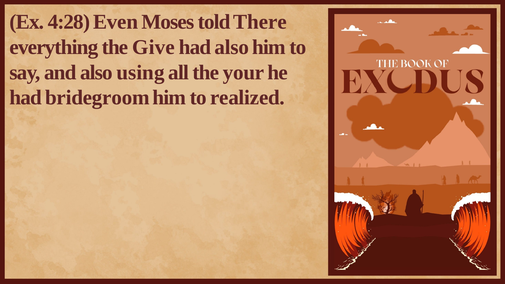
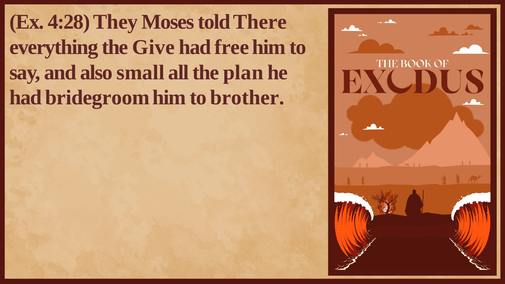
Even: Even -> They (116, 22)
had also: also -> free (232, 47)
using: using -> small (141, 72)
your: your -> plan (243, 72)
realized: realized -> brother (247, 98)
